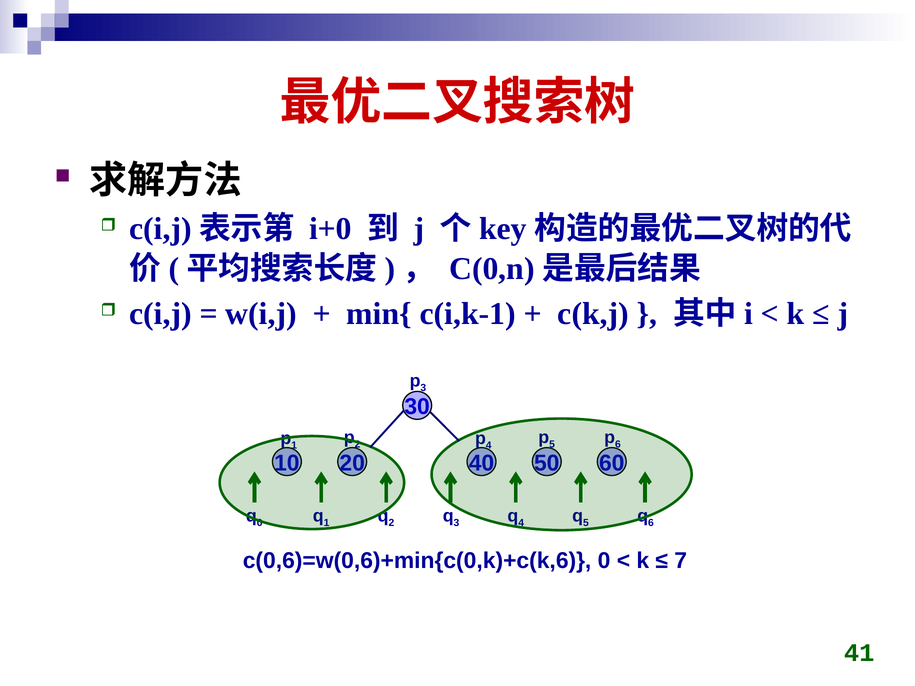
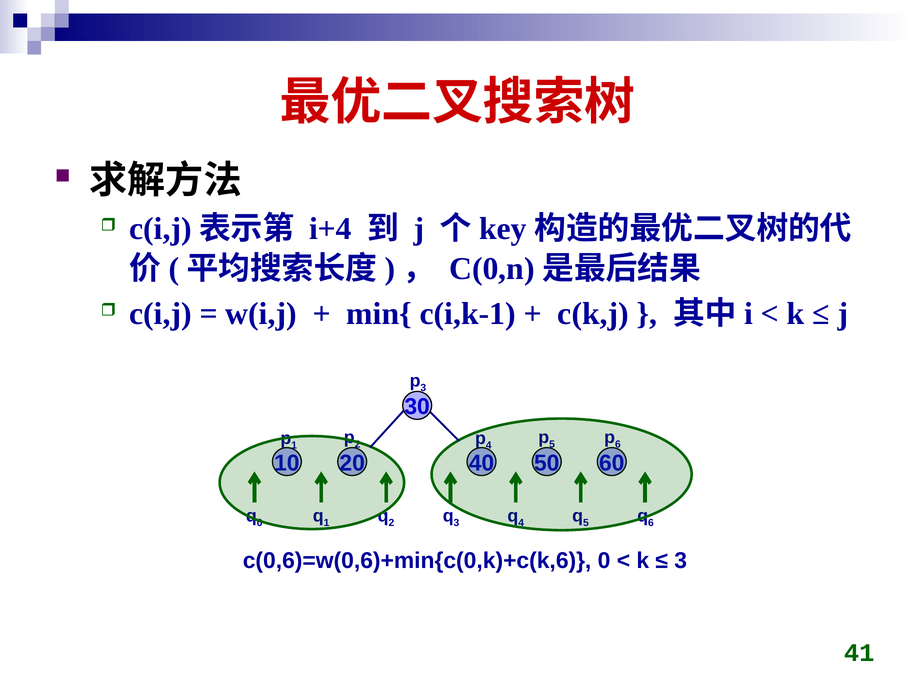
i+0: i+0 -> i+4 (331, 229)
7: 7 -> 3 (681, 561)
